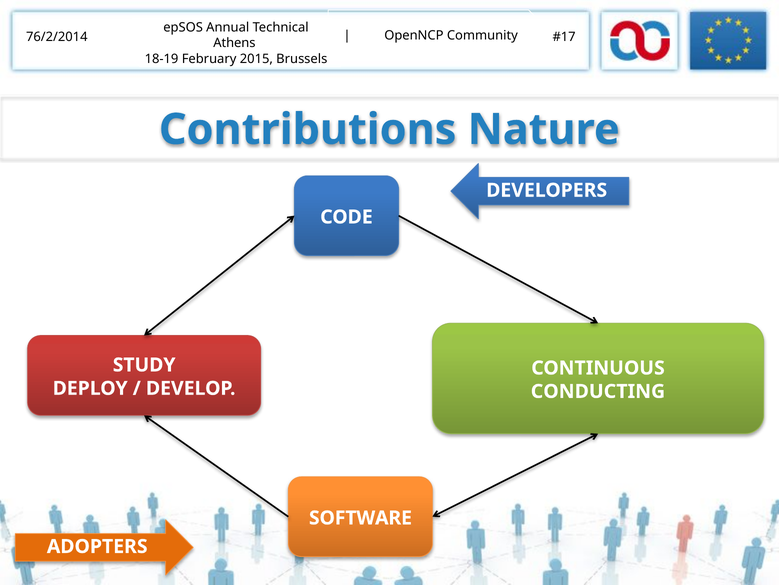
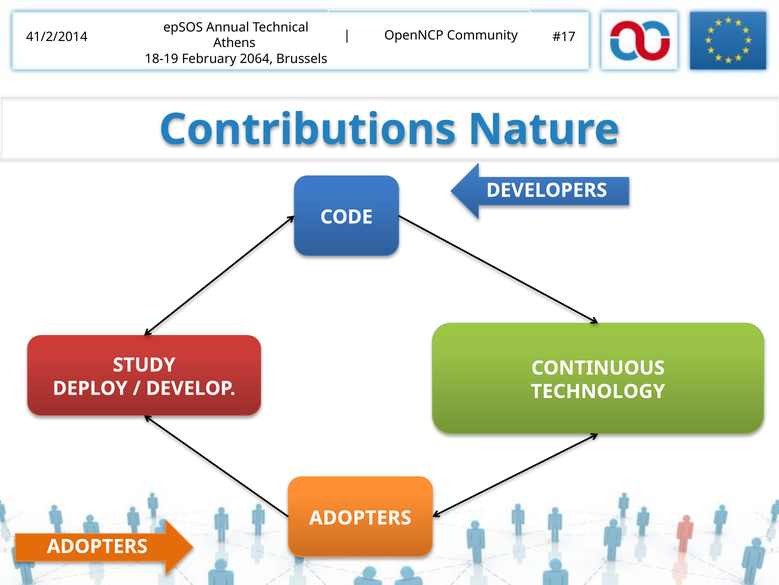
76/2/2014: 76/2/2014 -> 41/2/2014 (57, 37)
2015: 2015 -> 2064 (256, 59)
CONDUCTING: CONDUCTING -> TECHNOLOGY (598, 391)
SOFTWARE: SOFTWARE -> ADOPTERS (360, 517)
